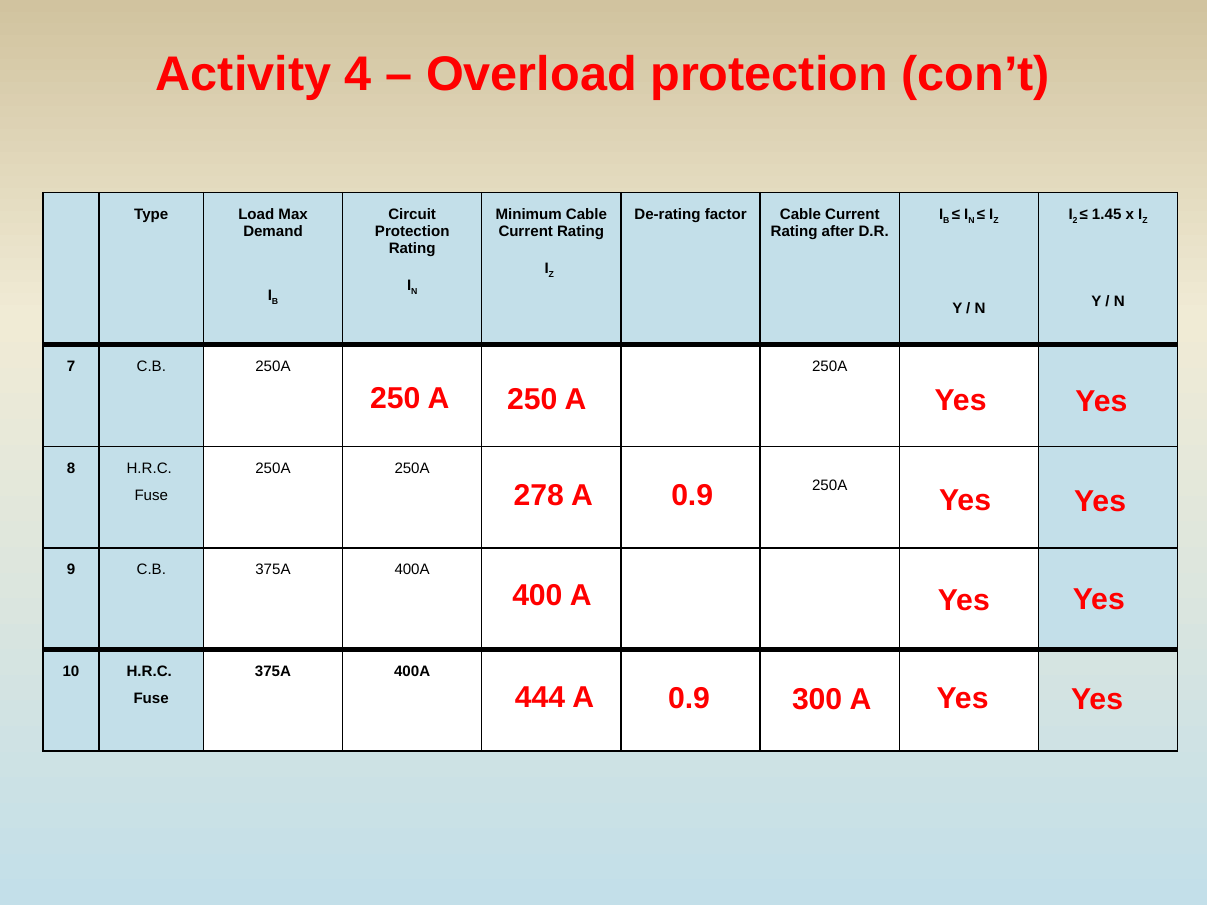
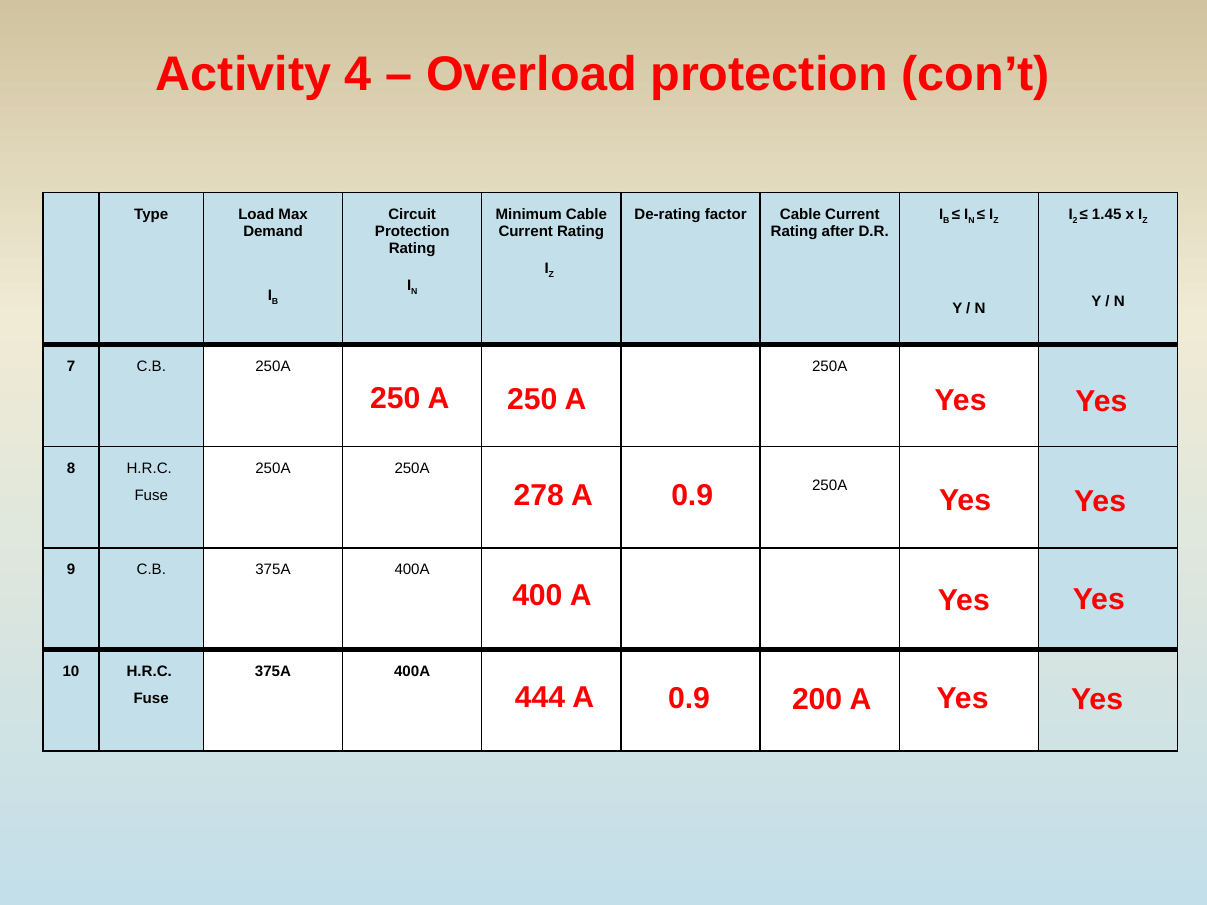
300: 300 -> 200 (817, 700)
